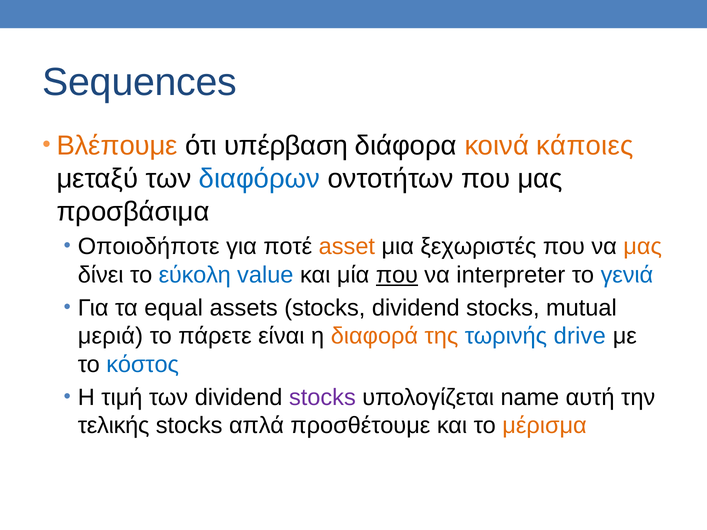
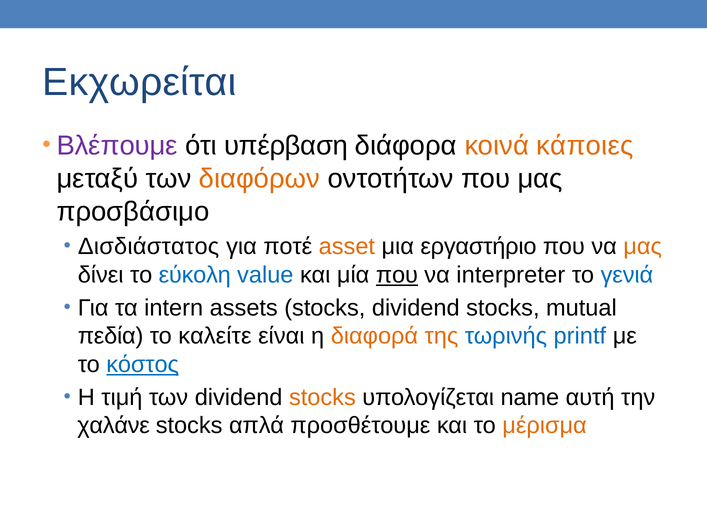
Sequences: Sequences -> Εκχωρείται (139, 82)
Βλέπουμε colour: orange -> purple (117, 146)
διαφόρων colour: blue -> orange (259, 179)
προσβάσιμα: προσβάσιμα -> προσβάσιμο (133, 212)
Οποιοδήποτε: Οποιοδήποτε -> Δισδιάστατος (149, 247)
ξεχωριστές: ξεχωριστές -> εργαστήριο (478, 247)
equal: equal -> intern (174, 308)
μεριά: μεριά -> πεδία (111, 336)
πάρετε: πάρετε -> καλείτε (215, 336)
drive: drive -> printf (580, 336)
κόστος underline: none -> present (143, 365)
stocks colour: purple -> orange (322, 398)
τελικής: τελικής -> χαλάνε (114, 426)
